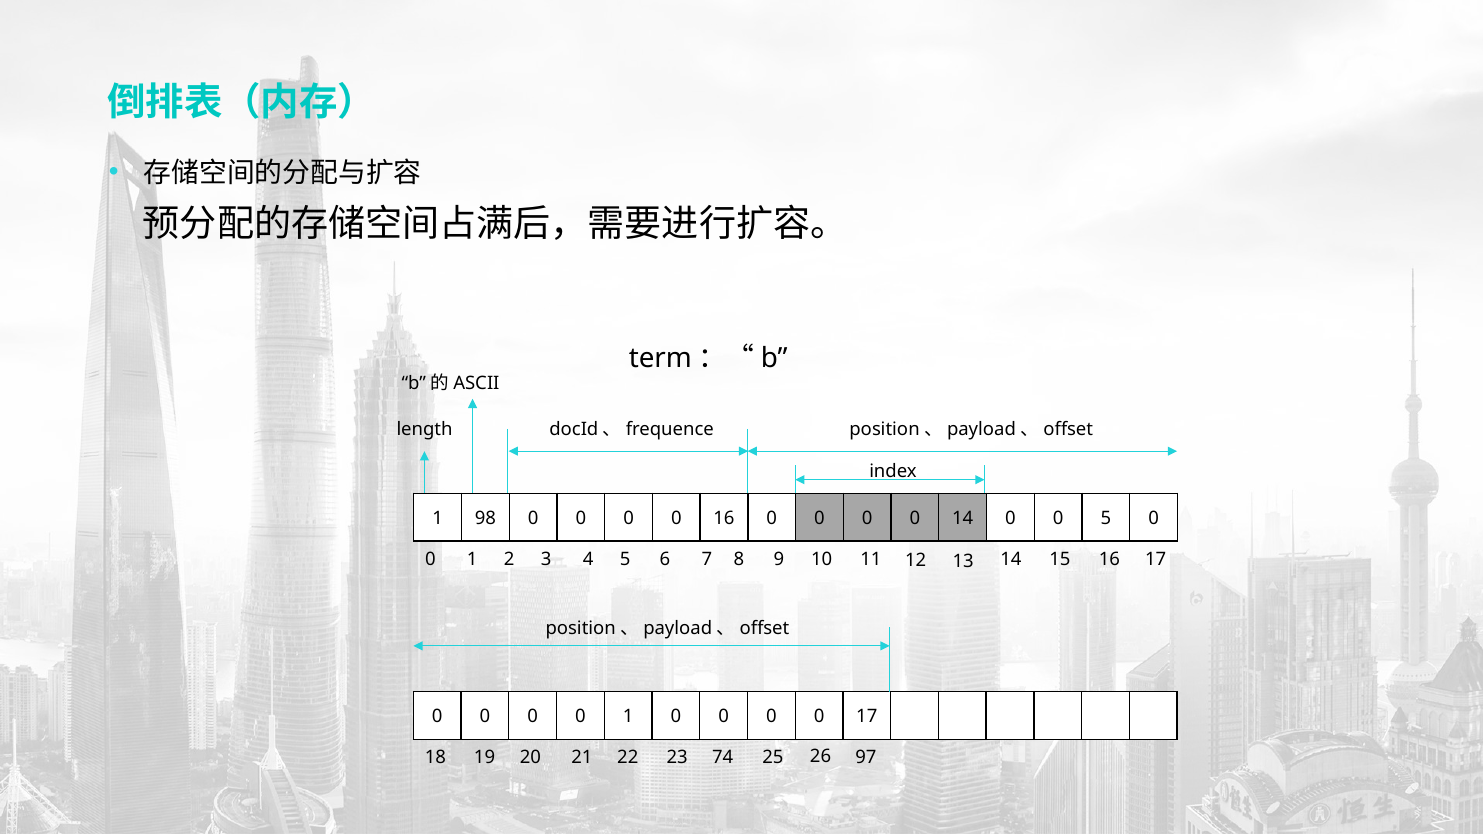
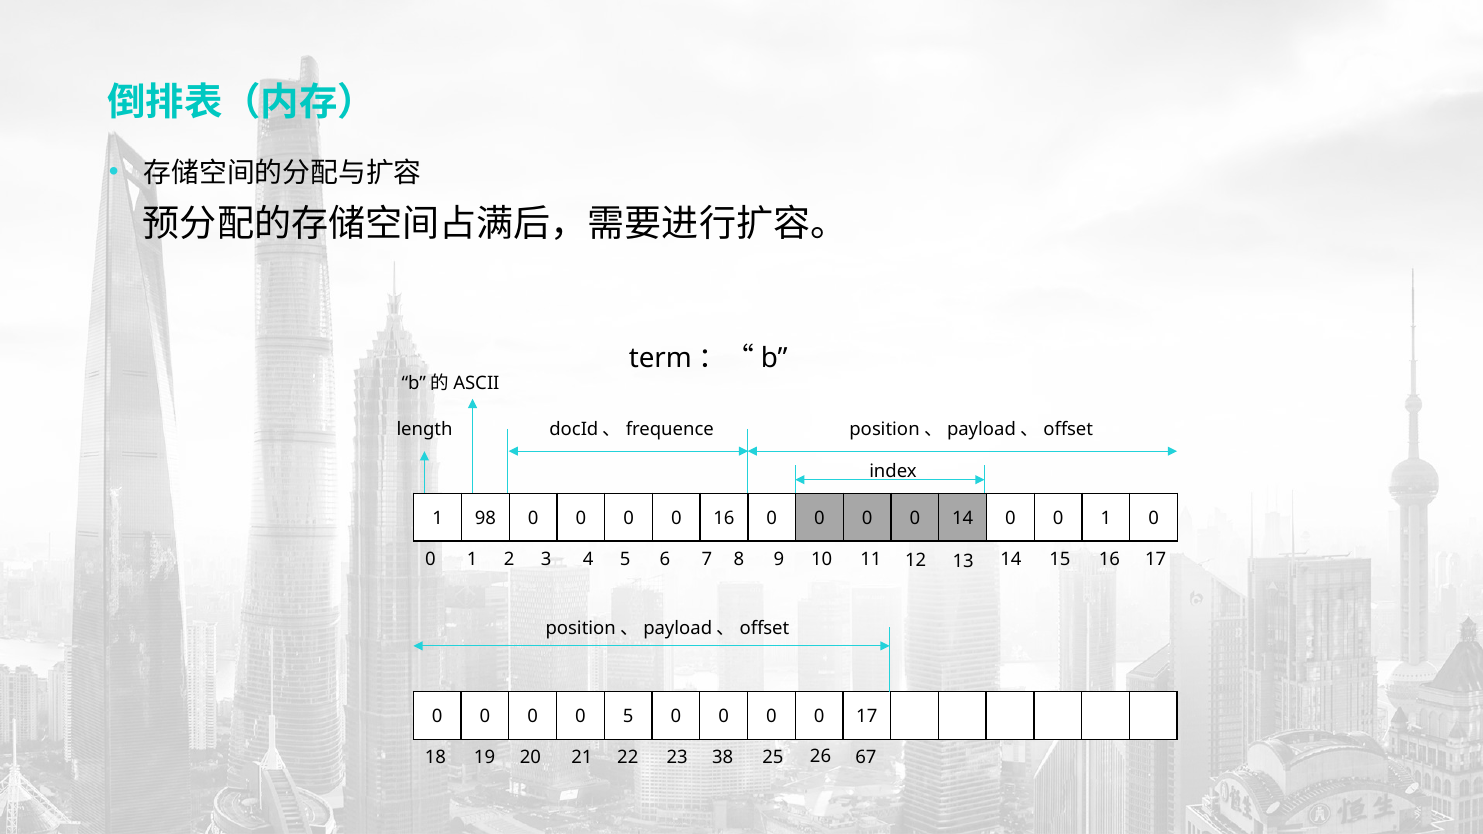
14 0 0 5: 5 -> 1 (1106, 518)
0 0 0 1: 1 -> 5 (628, 717)
74: 74 -> 38 (723, 757)
97: 97 -> 67 (866, 758)
